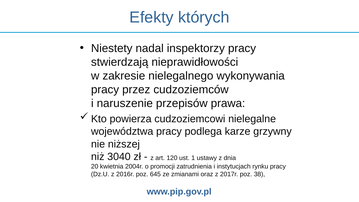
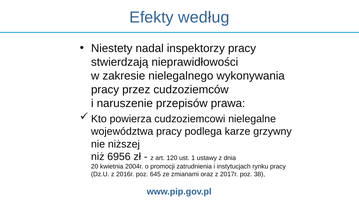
których: których -> według (204, 17)
3040: 3040 -> 6956 (119, 157)
